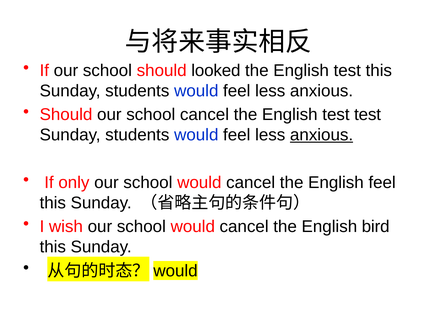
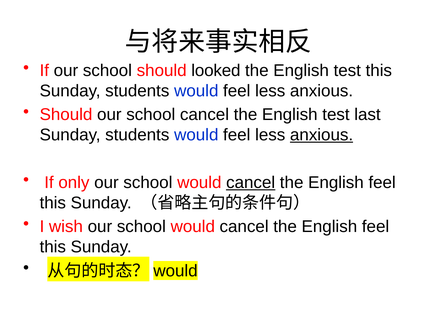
test test: test -> last (367, 115)
cancel underline: none -> present (251, 183)
bird: bird -> feel (376, 227)
